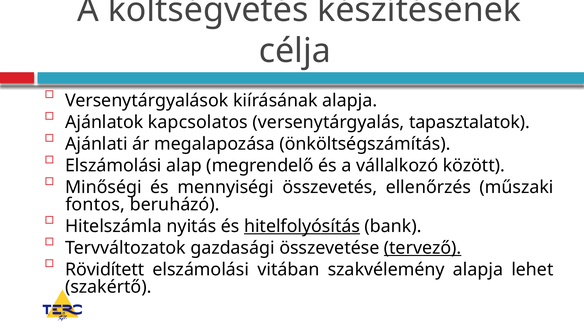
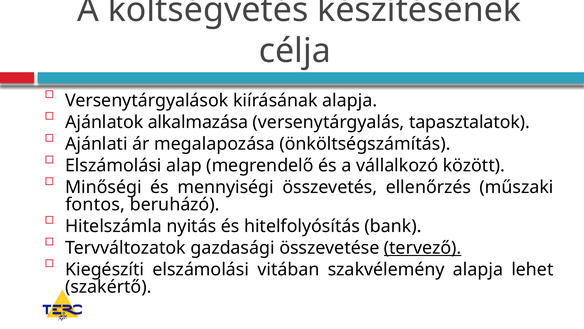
kapcsolatos: kapcsolatos -> alkalmazása (198, 122)
hitelfolyósítás underline: present -> none (302, 226)
Rövidített: Rövidített -> Kiegészíti (105, 269)
